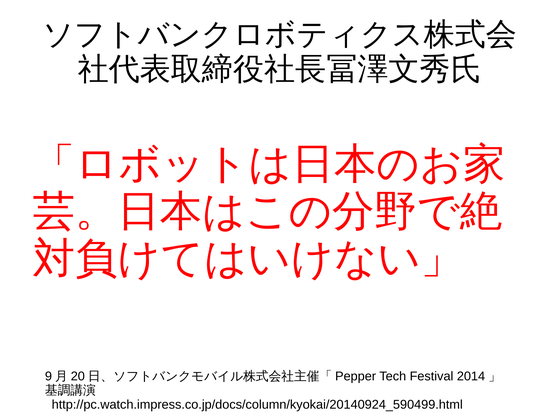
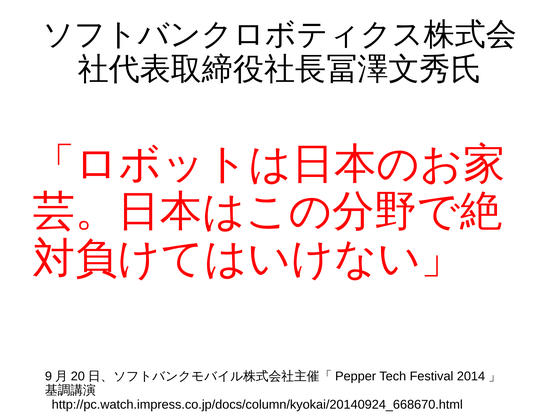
http://pc.watch.impress.co.jp/docs/column/kyokai/20140924_590499.html: http://pc.watch.impress.co.jp/docs/column/kyokai/20140924_590499.html -> http://pc.watch.impress.co.jp/docs/column/kyokai/20140924_668670.html (257, 405)
